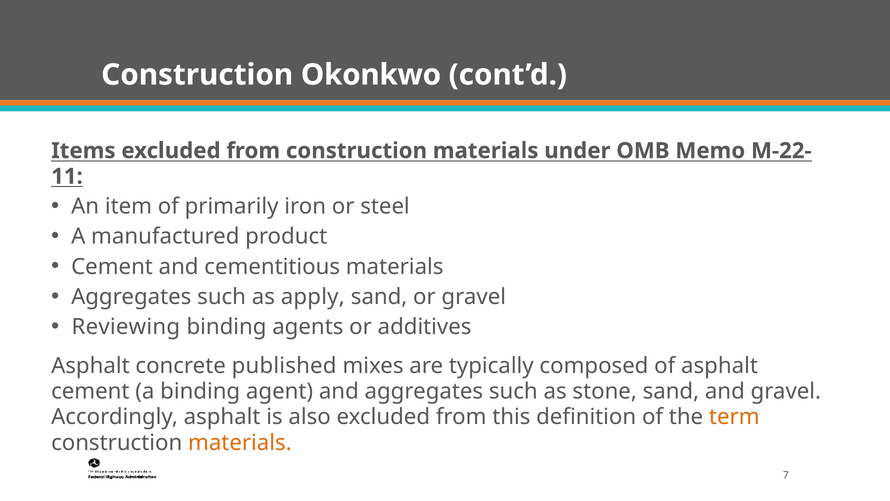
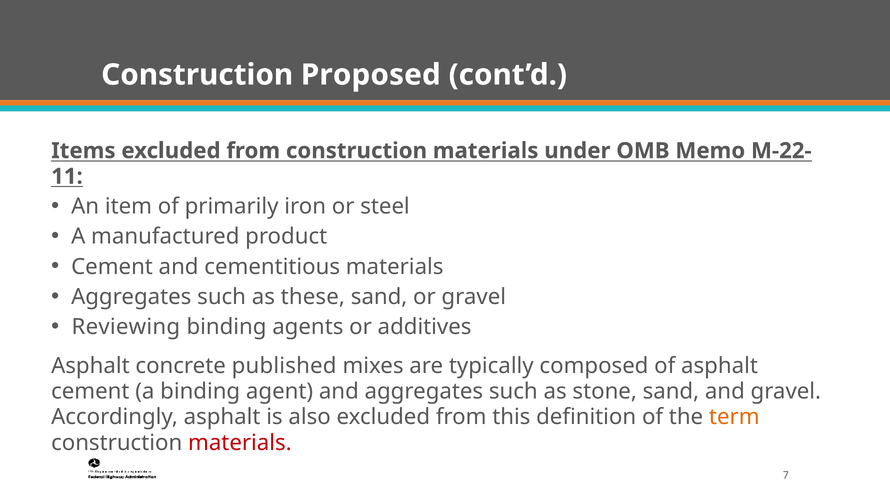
Okonkwo: Okonkwo -> Proposed (371, 75)
apply: apply -> these (313, 297)
materials colour: orange -> red (240, 442)
